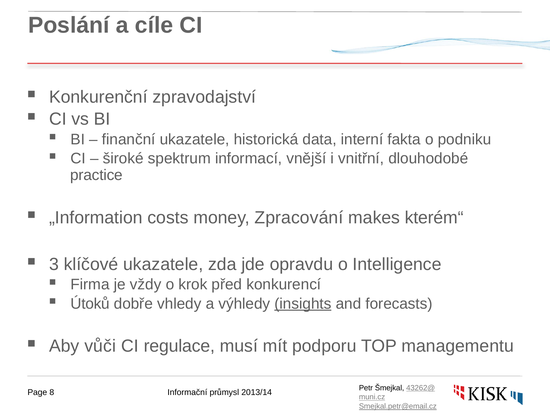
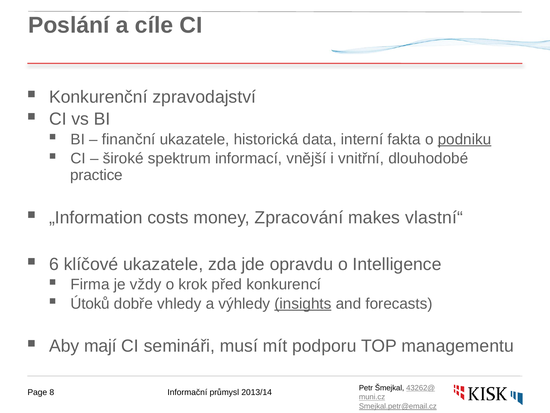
podniku underline: none -> present (465, 139)
kterém“: kterém“ -> vlastní“ (434, 217)
3: 3 -> 6 (54, 264)
vůči: vůči -> mají (100, 346)
regulace: regulace -> semináři (179, 346)
